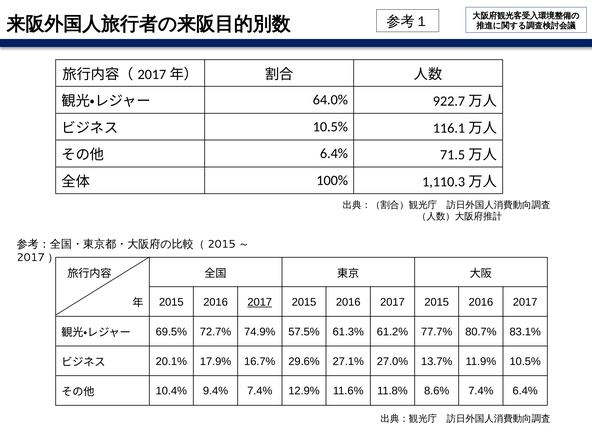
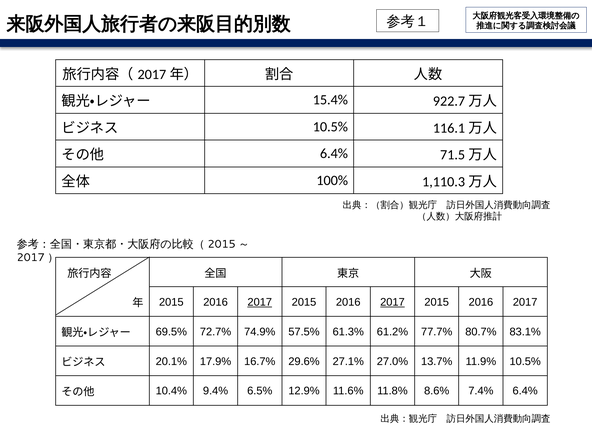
64.0%: 64.0% -> 15.4% (330, 100)
2017 underline: none -> present (392, 302)
9.4% 7.4%: 7.4% -> 6.5% (260, 391)
